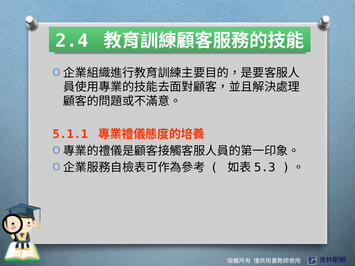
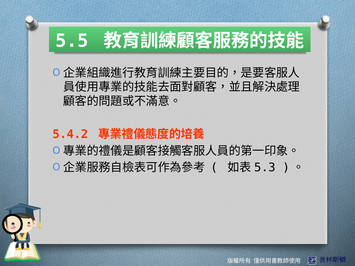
2.4: 2.4 -> 5.5 (72, 41)
5.1.1: 5.1.1 -> 5.4.2 (70, 134)
